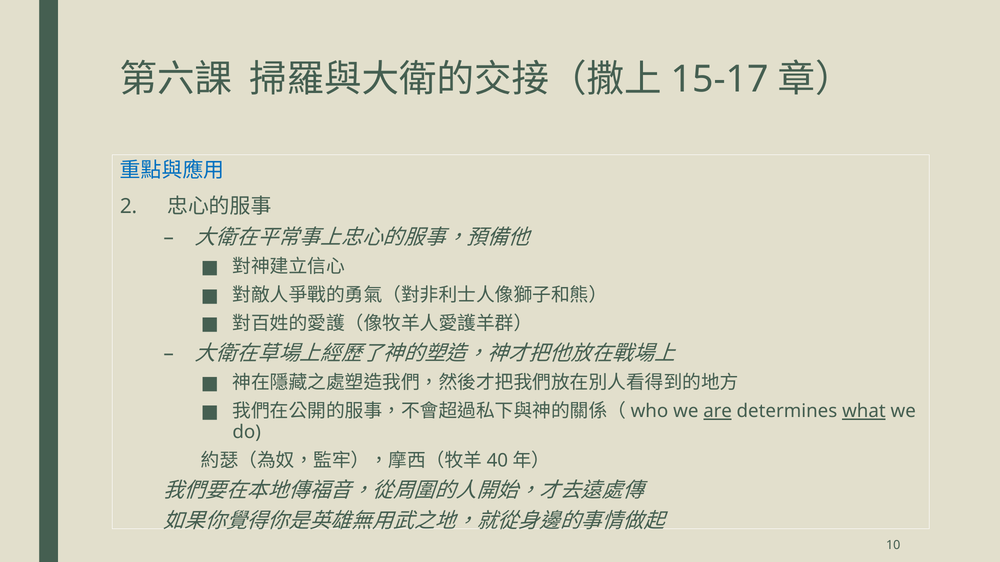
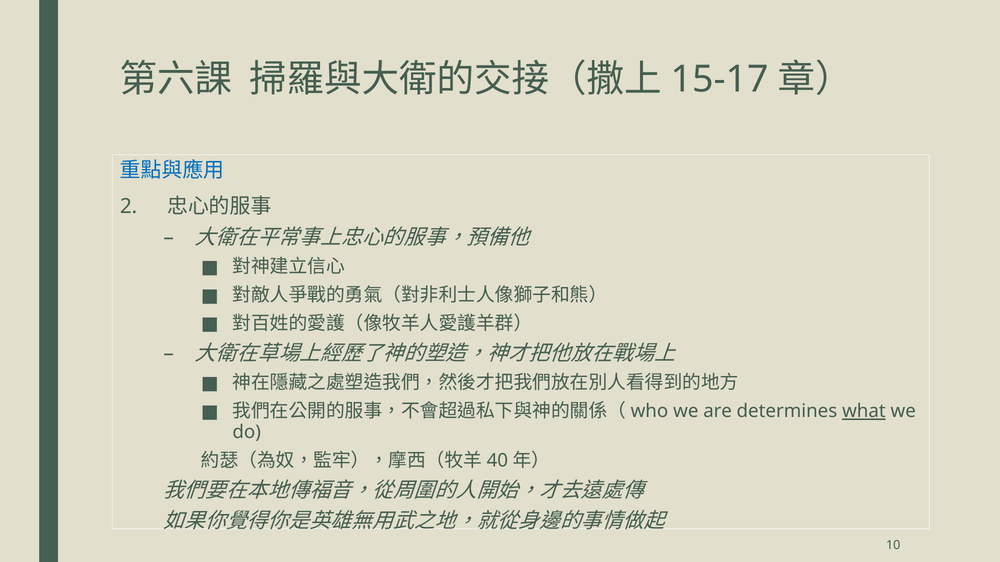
are underline: present -> none (718, 412)
